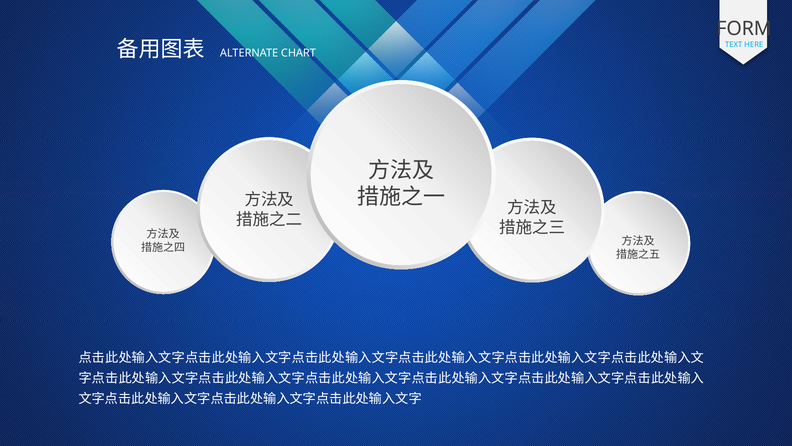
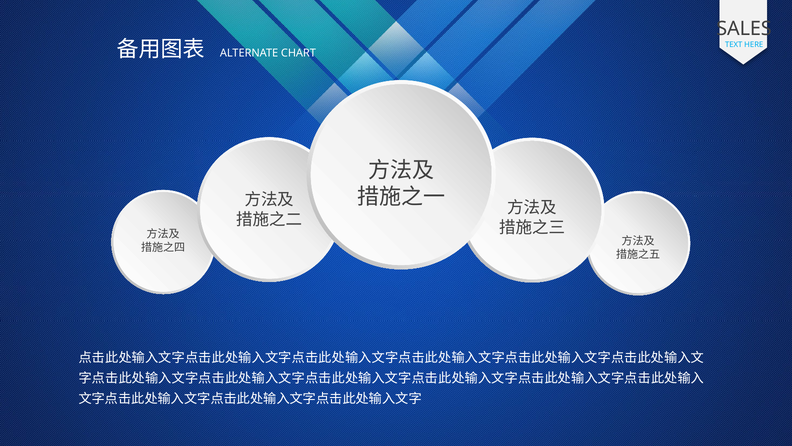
FORM: FORM -> SALES (744, 29)
